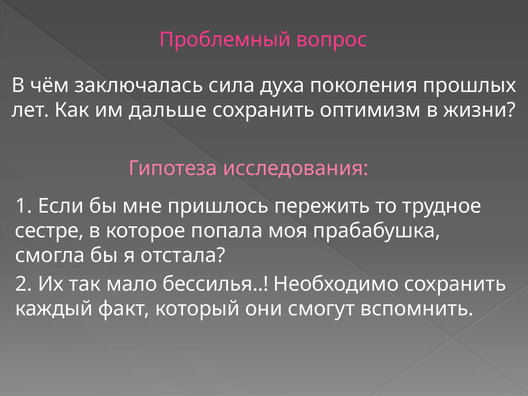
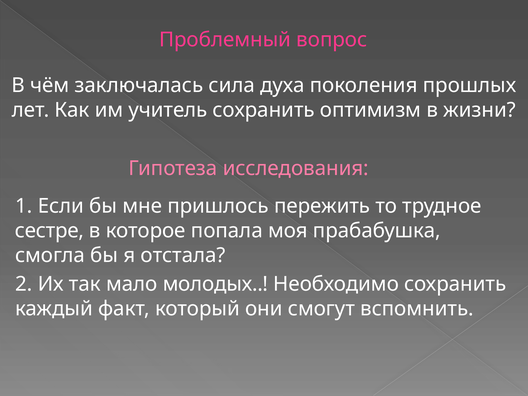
дальше: дальше -> учитель (168, 110)
бессилья: бессилья -> молодых (215, 284)
